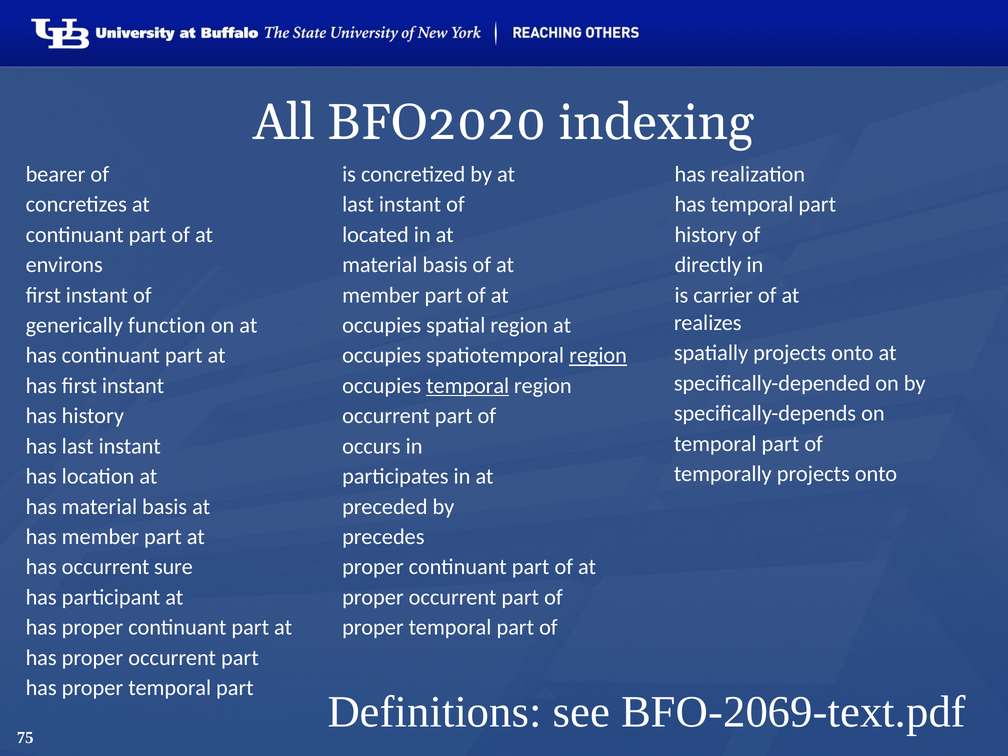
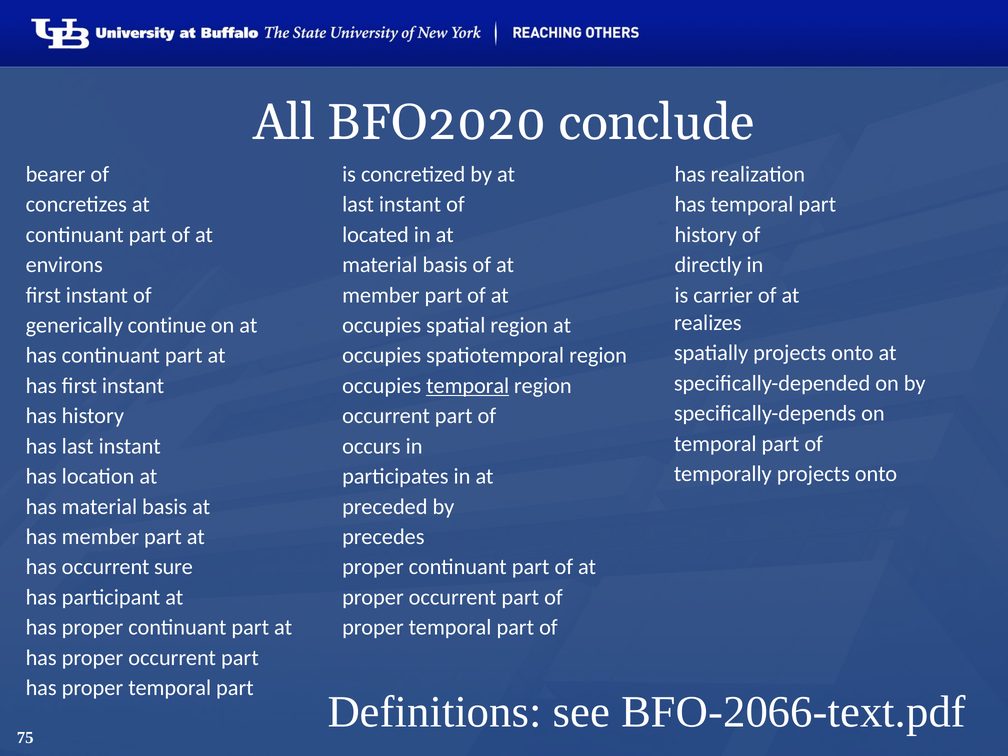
indexing: indexing -> conclude (657, 123)
function: function -> continue (167, 325)
region underline: present -> none (598, 356)
BFO-2069-text.pdf: BFO-2069-text.pdf -> BFO-2066-text.pdf (793, 712)
